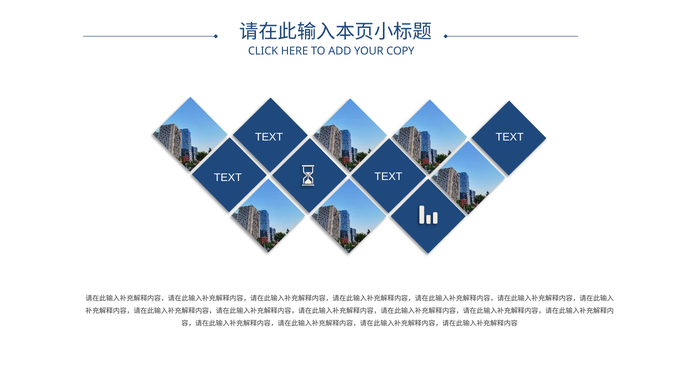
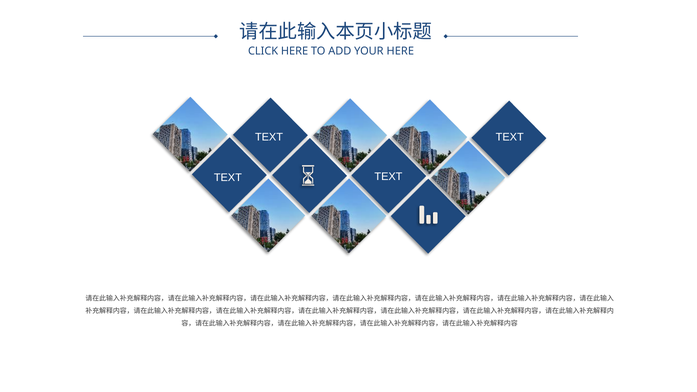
YOUR COPY: COPY -> HERE (400, 51)
